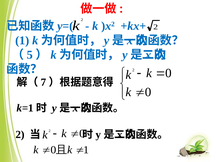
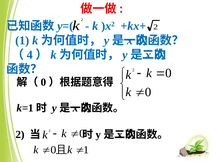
5: 5 -> 4 (30, 55)
7: 7 -> 0 (44, 82)
